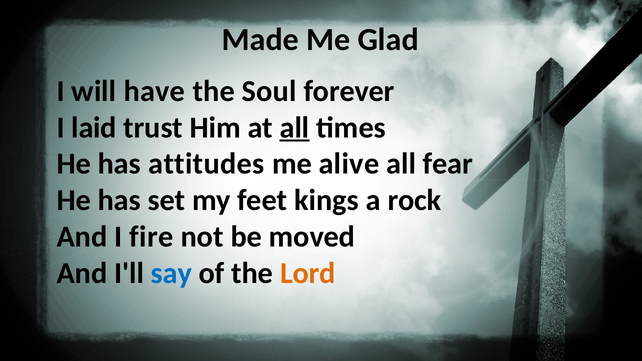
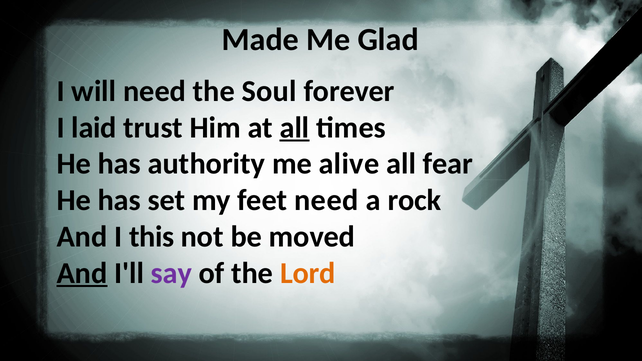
will have: have -> need (155, 91)
attitudes: attitudes -> authority (206, 164)
feet kings: kings -> need (326, 200)
fire: fire -> this (152, 237)
And underline: none -> present (82, 273)
say colour: blue -> purple (171, 273)
